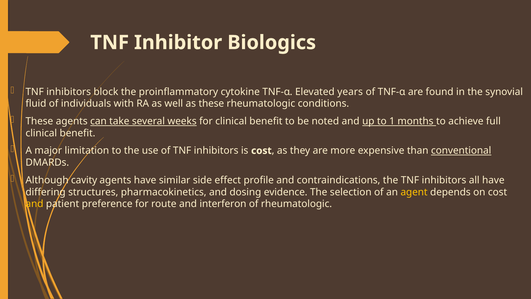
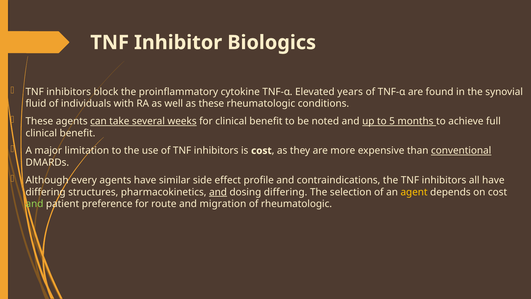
1: 1 -> 5 (392, 121)
cavity: cavity -> every (84, 180)
and underline: none -> present (218, 192)
dosing evidence: evidence -> differing (286, 192)
and colour: yellow -> light green (34, 204)
interferon: interferon -> migration (223, 204)
